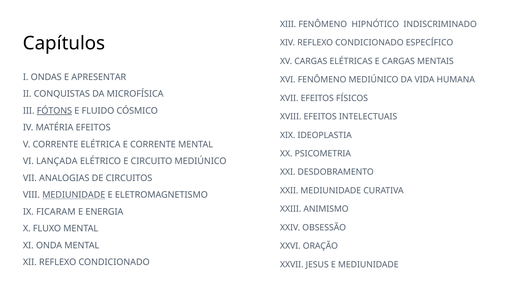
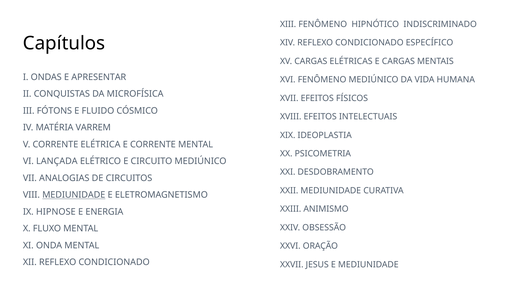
FÓTONS underline: present -> none (54, 111)
MATÉRIA EFEITOS: EFEITOS -> VARREM (93, 127)
FICARAM: FICARAM -> HIPNOSE (56, 211)
